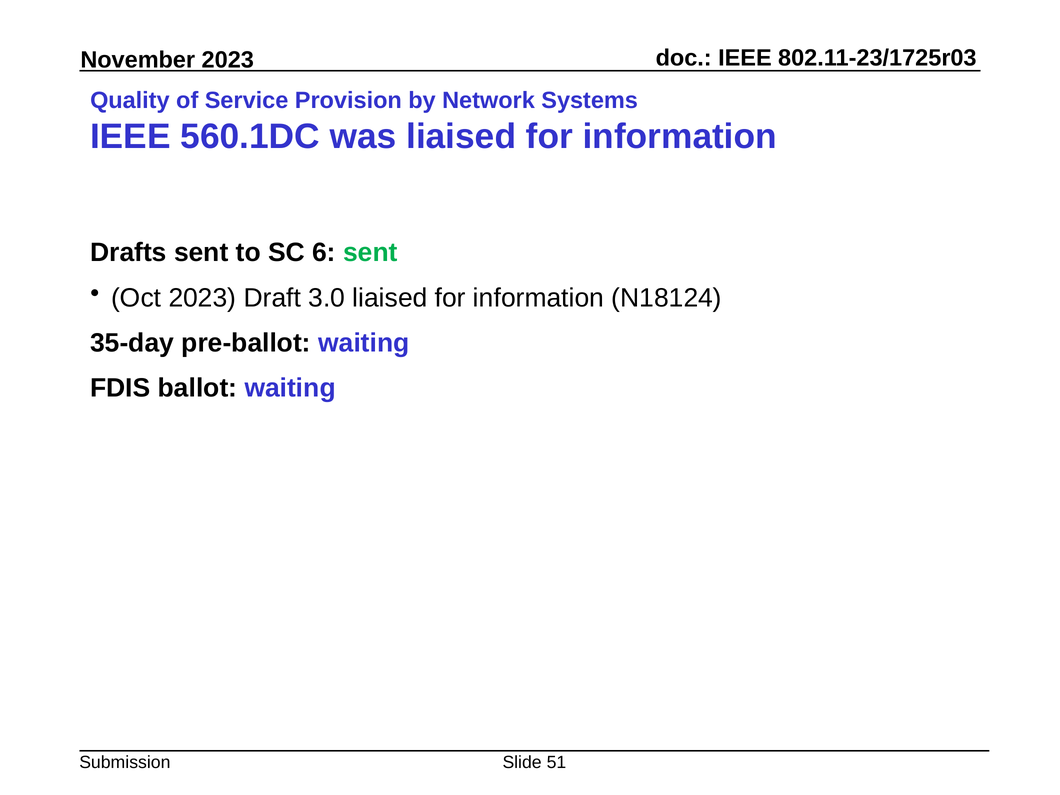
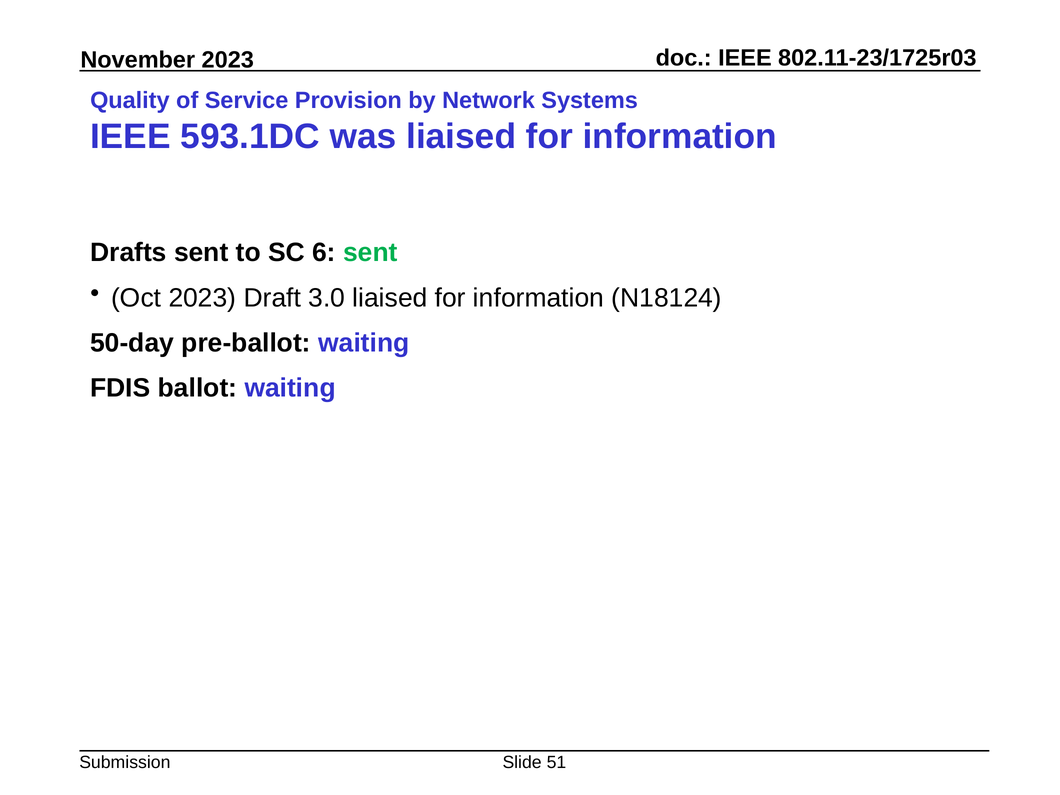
560.1DC: 560.1DC -> 593.1DC (250, 137)
35-day: 35-day -> 50-day (132, 343)
